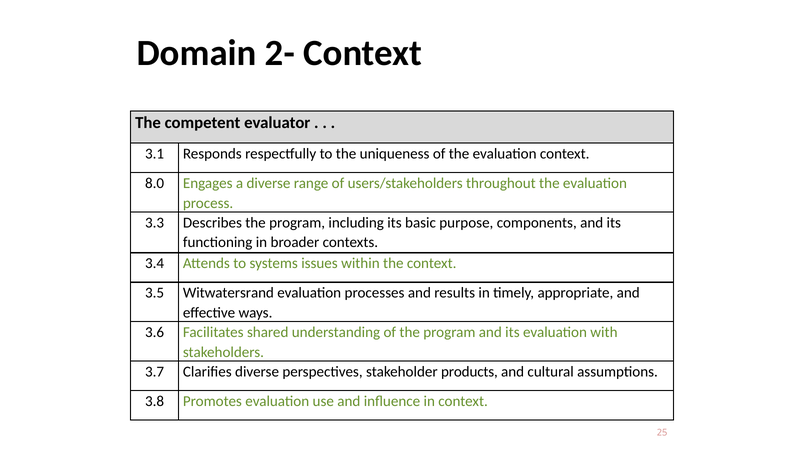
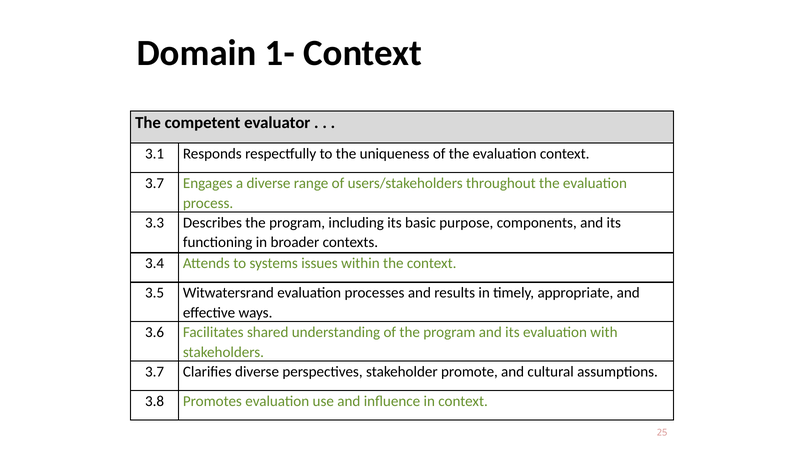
2-: 2- -> 1- (280, 53)
8.0: 8.0 -> 3.7 (155, 183)
products: products -> promote (469, 371)
